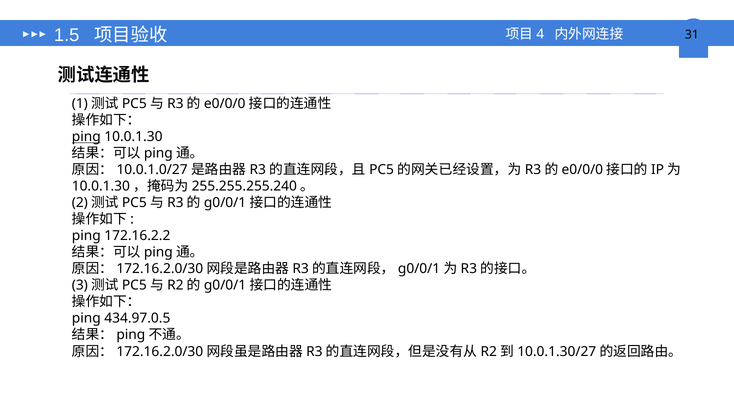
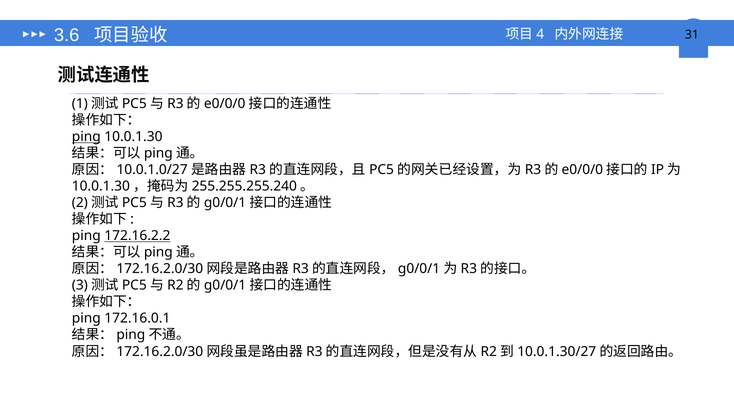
1.5: 1.5 -> 3.6 (67, 35)
172.16.2.2 underline: none -> present (137, 236)
434.97.0.5: 434.97.0.5 -> 172.16.0.1 (137, 318)
